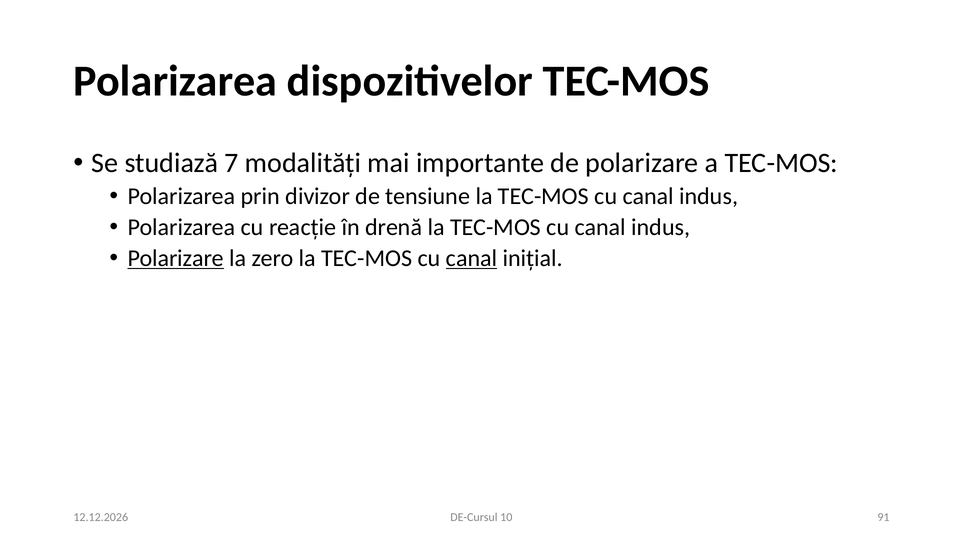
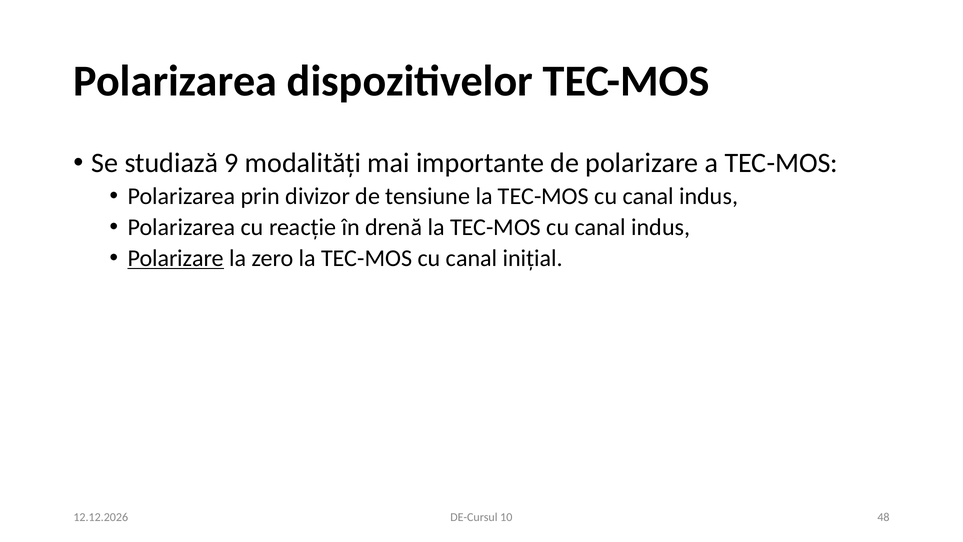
7: 7 -> 9 (231, 163)
canal underline: present -> none (472, 258)
91: 91 -> 48 (883, 517)
